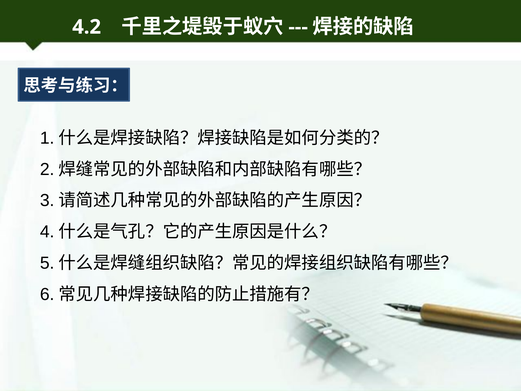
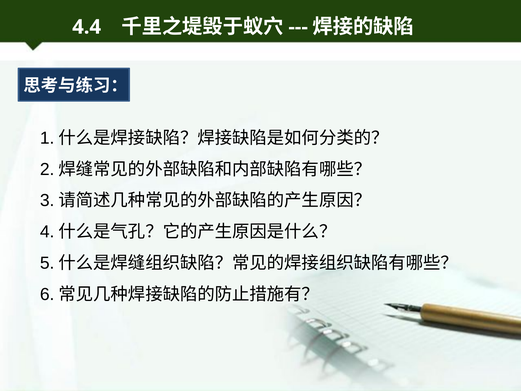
4.2: 4.2 -> 4.4 (87, 27)
